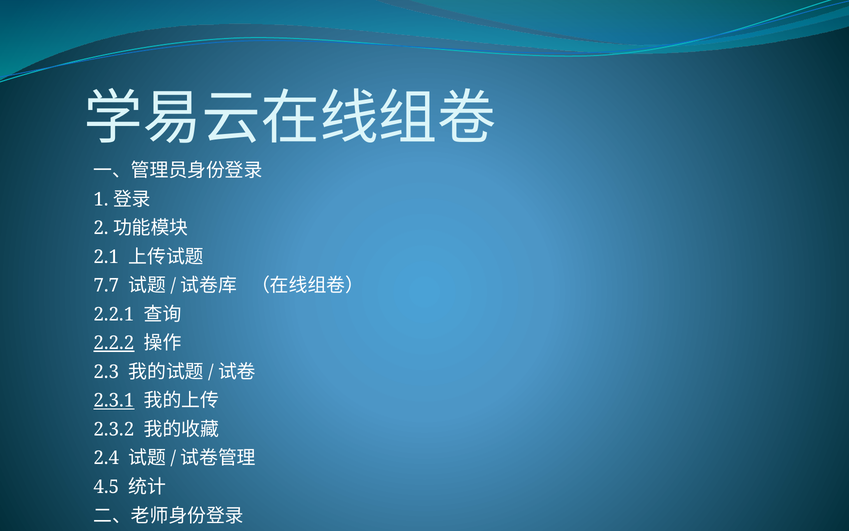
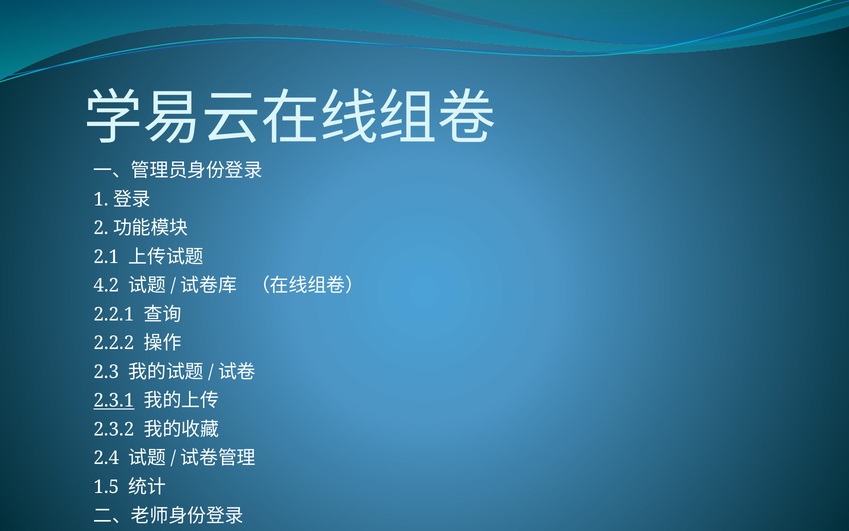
7.7: 7.7 -> 4.2 (106, 285)
2.2.2 underline: present -> none (114, 343)
4.5: 4.5 -> 1.5 (106, 487)
